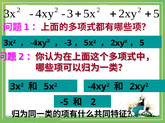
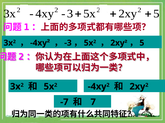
-5: -5 -> -7 (64, 103)
2: 2 -> 7 (93, 103)
